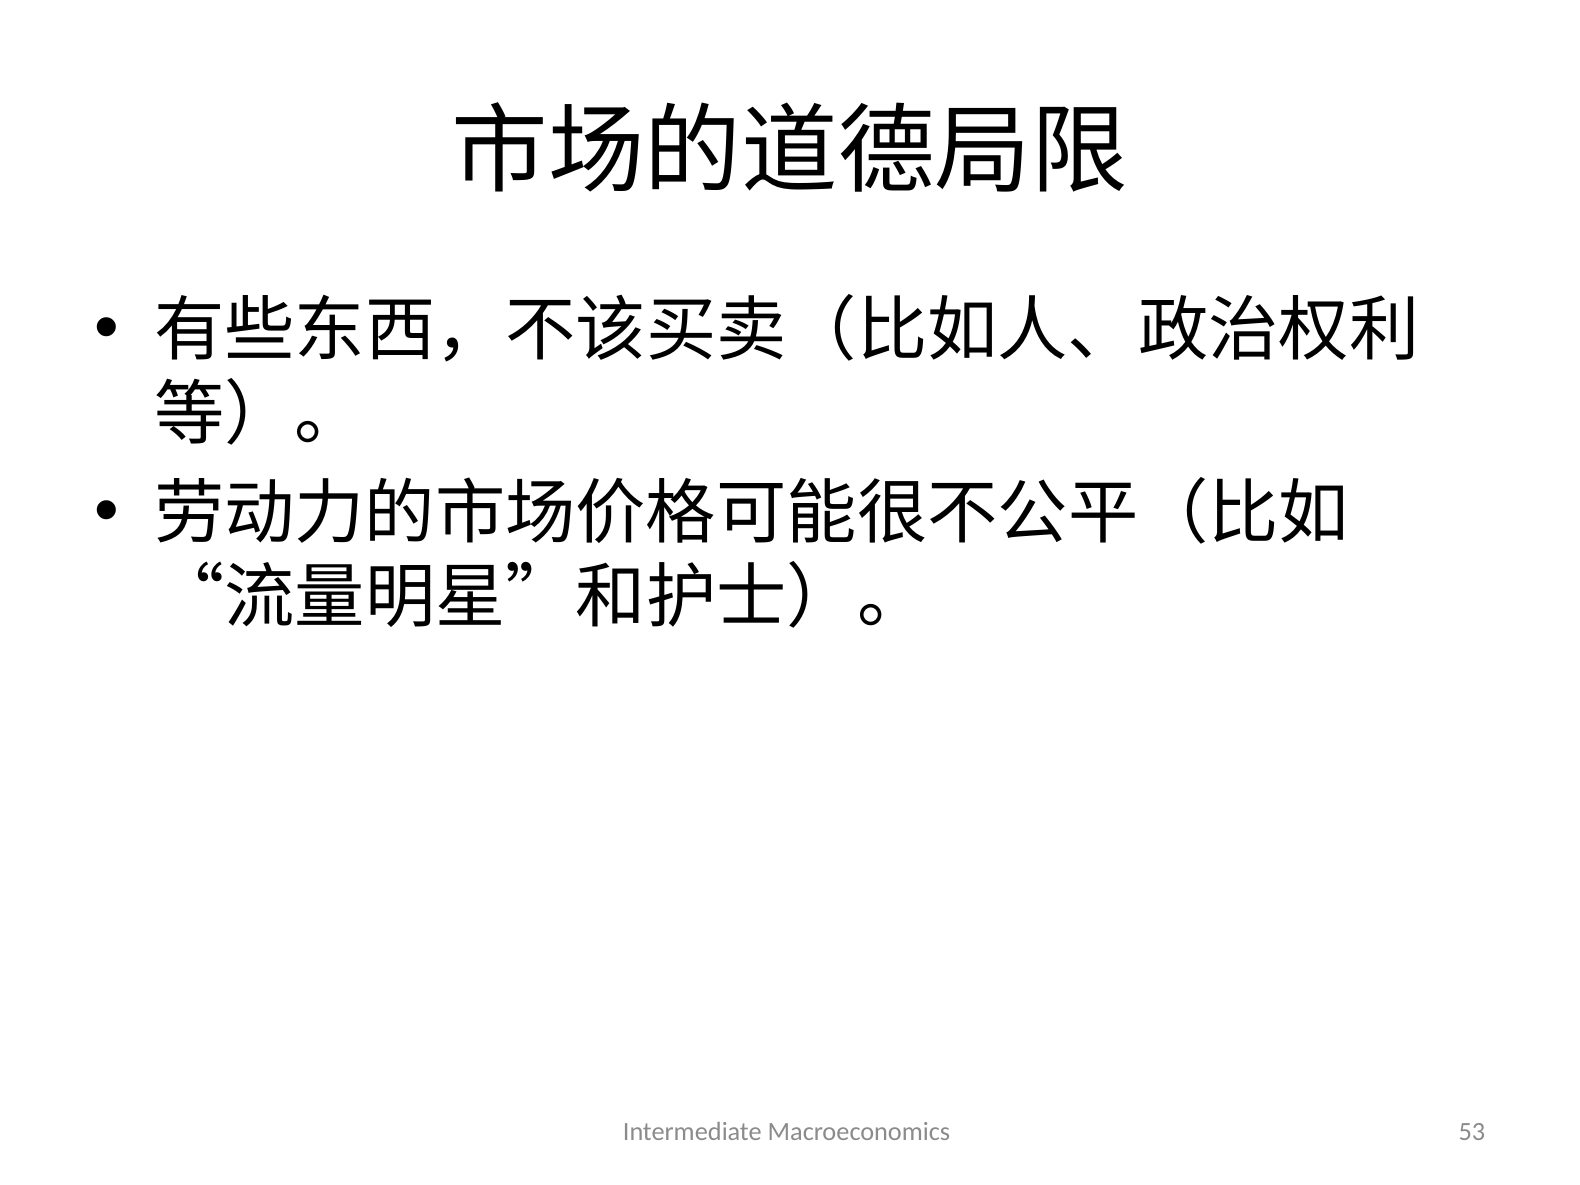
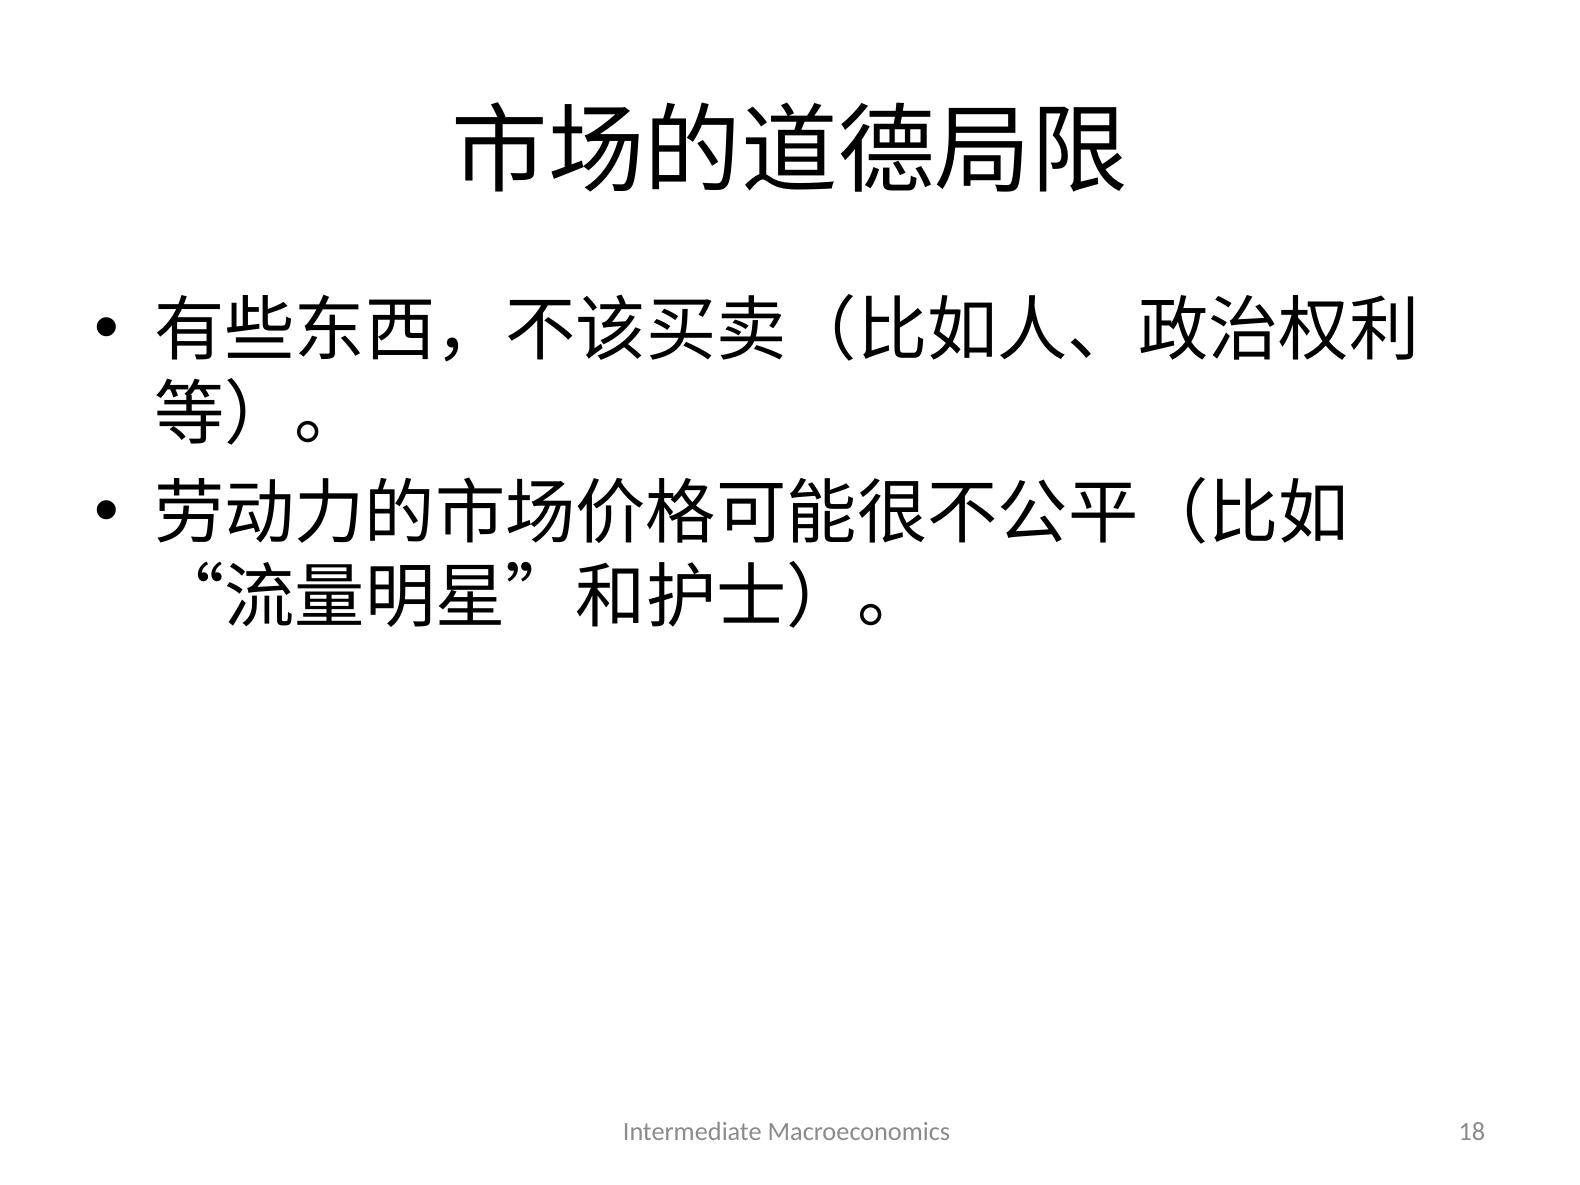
53: 53 -> 18 (1472, 1131)
